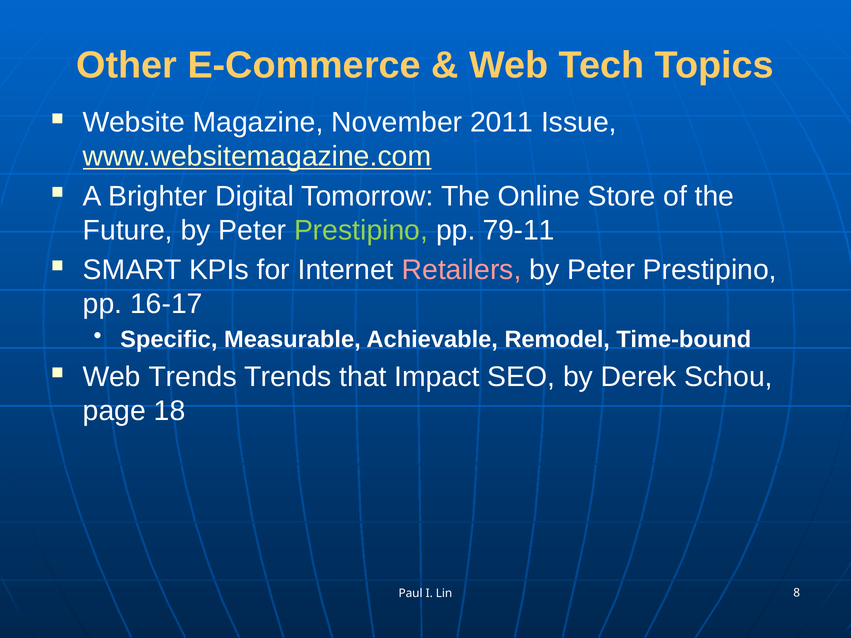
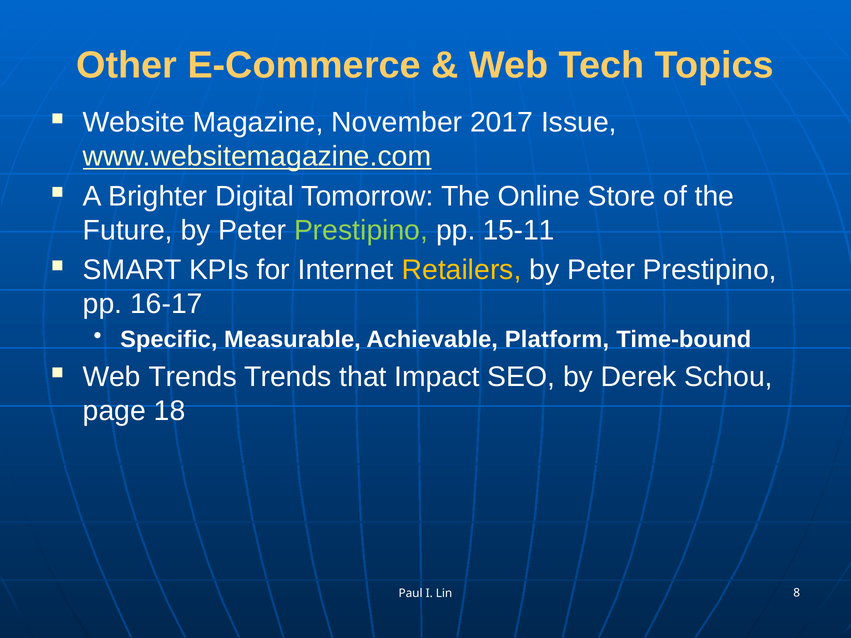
2011: 2011 -> 2017 (502, 123)
79-11: 79-11 -> 15-11 (519, 230)
Retailers colour: pink -> yellow (462, 270)
Remodel: Remodel -> Platform (557, 340)
